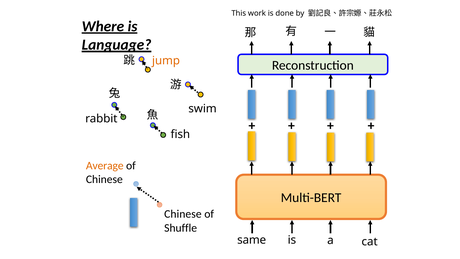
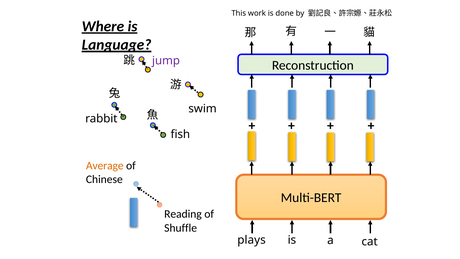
jump colour: orange -> purple (166, 61)
Chinese: Chinese -> Reading (183, 214)
same: same -> plays (252, 240)
